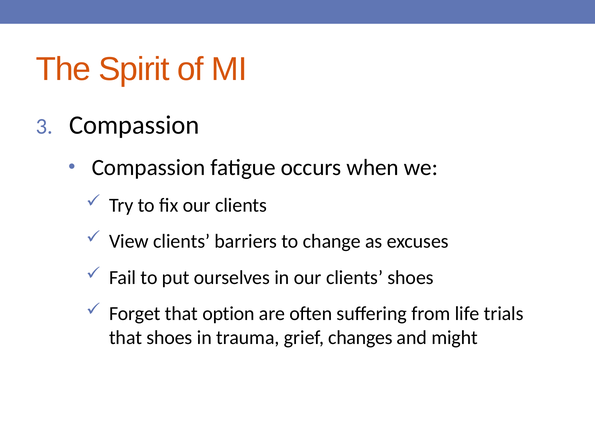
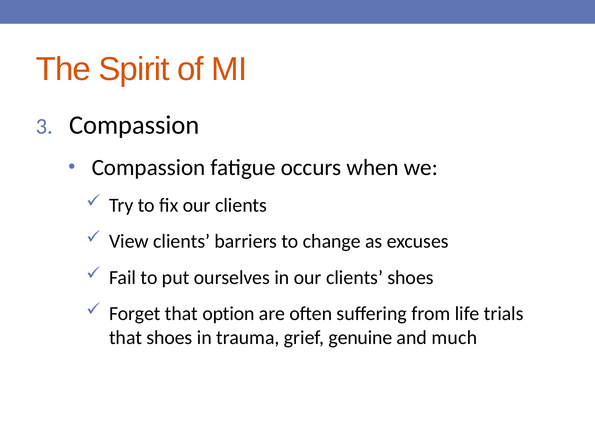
changes: changes -> genuine (360, 337)
might: might -> much (454, 337)
